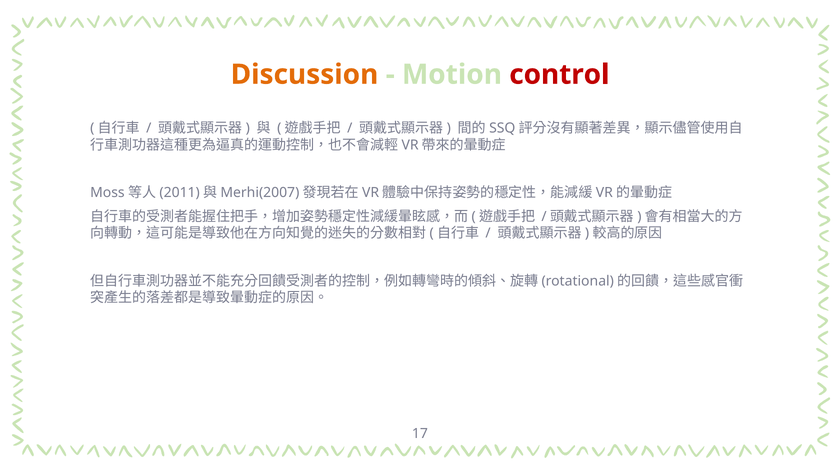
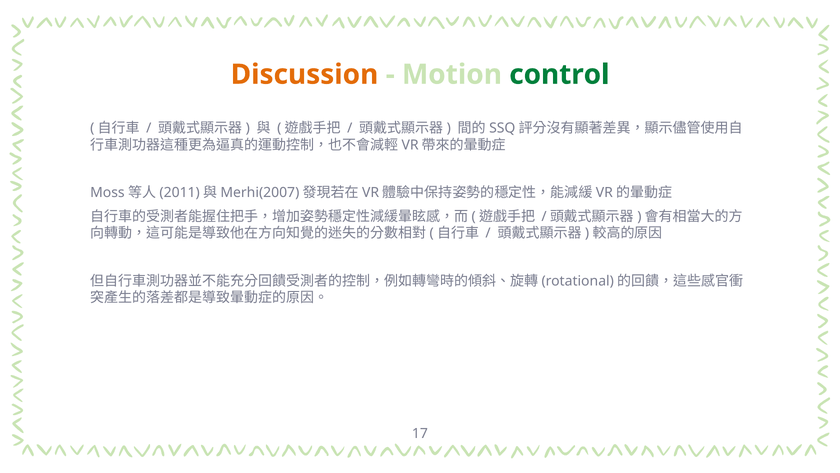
control colour: red -> green (559, 74)
